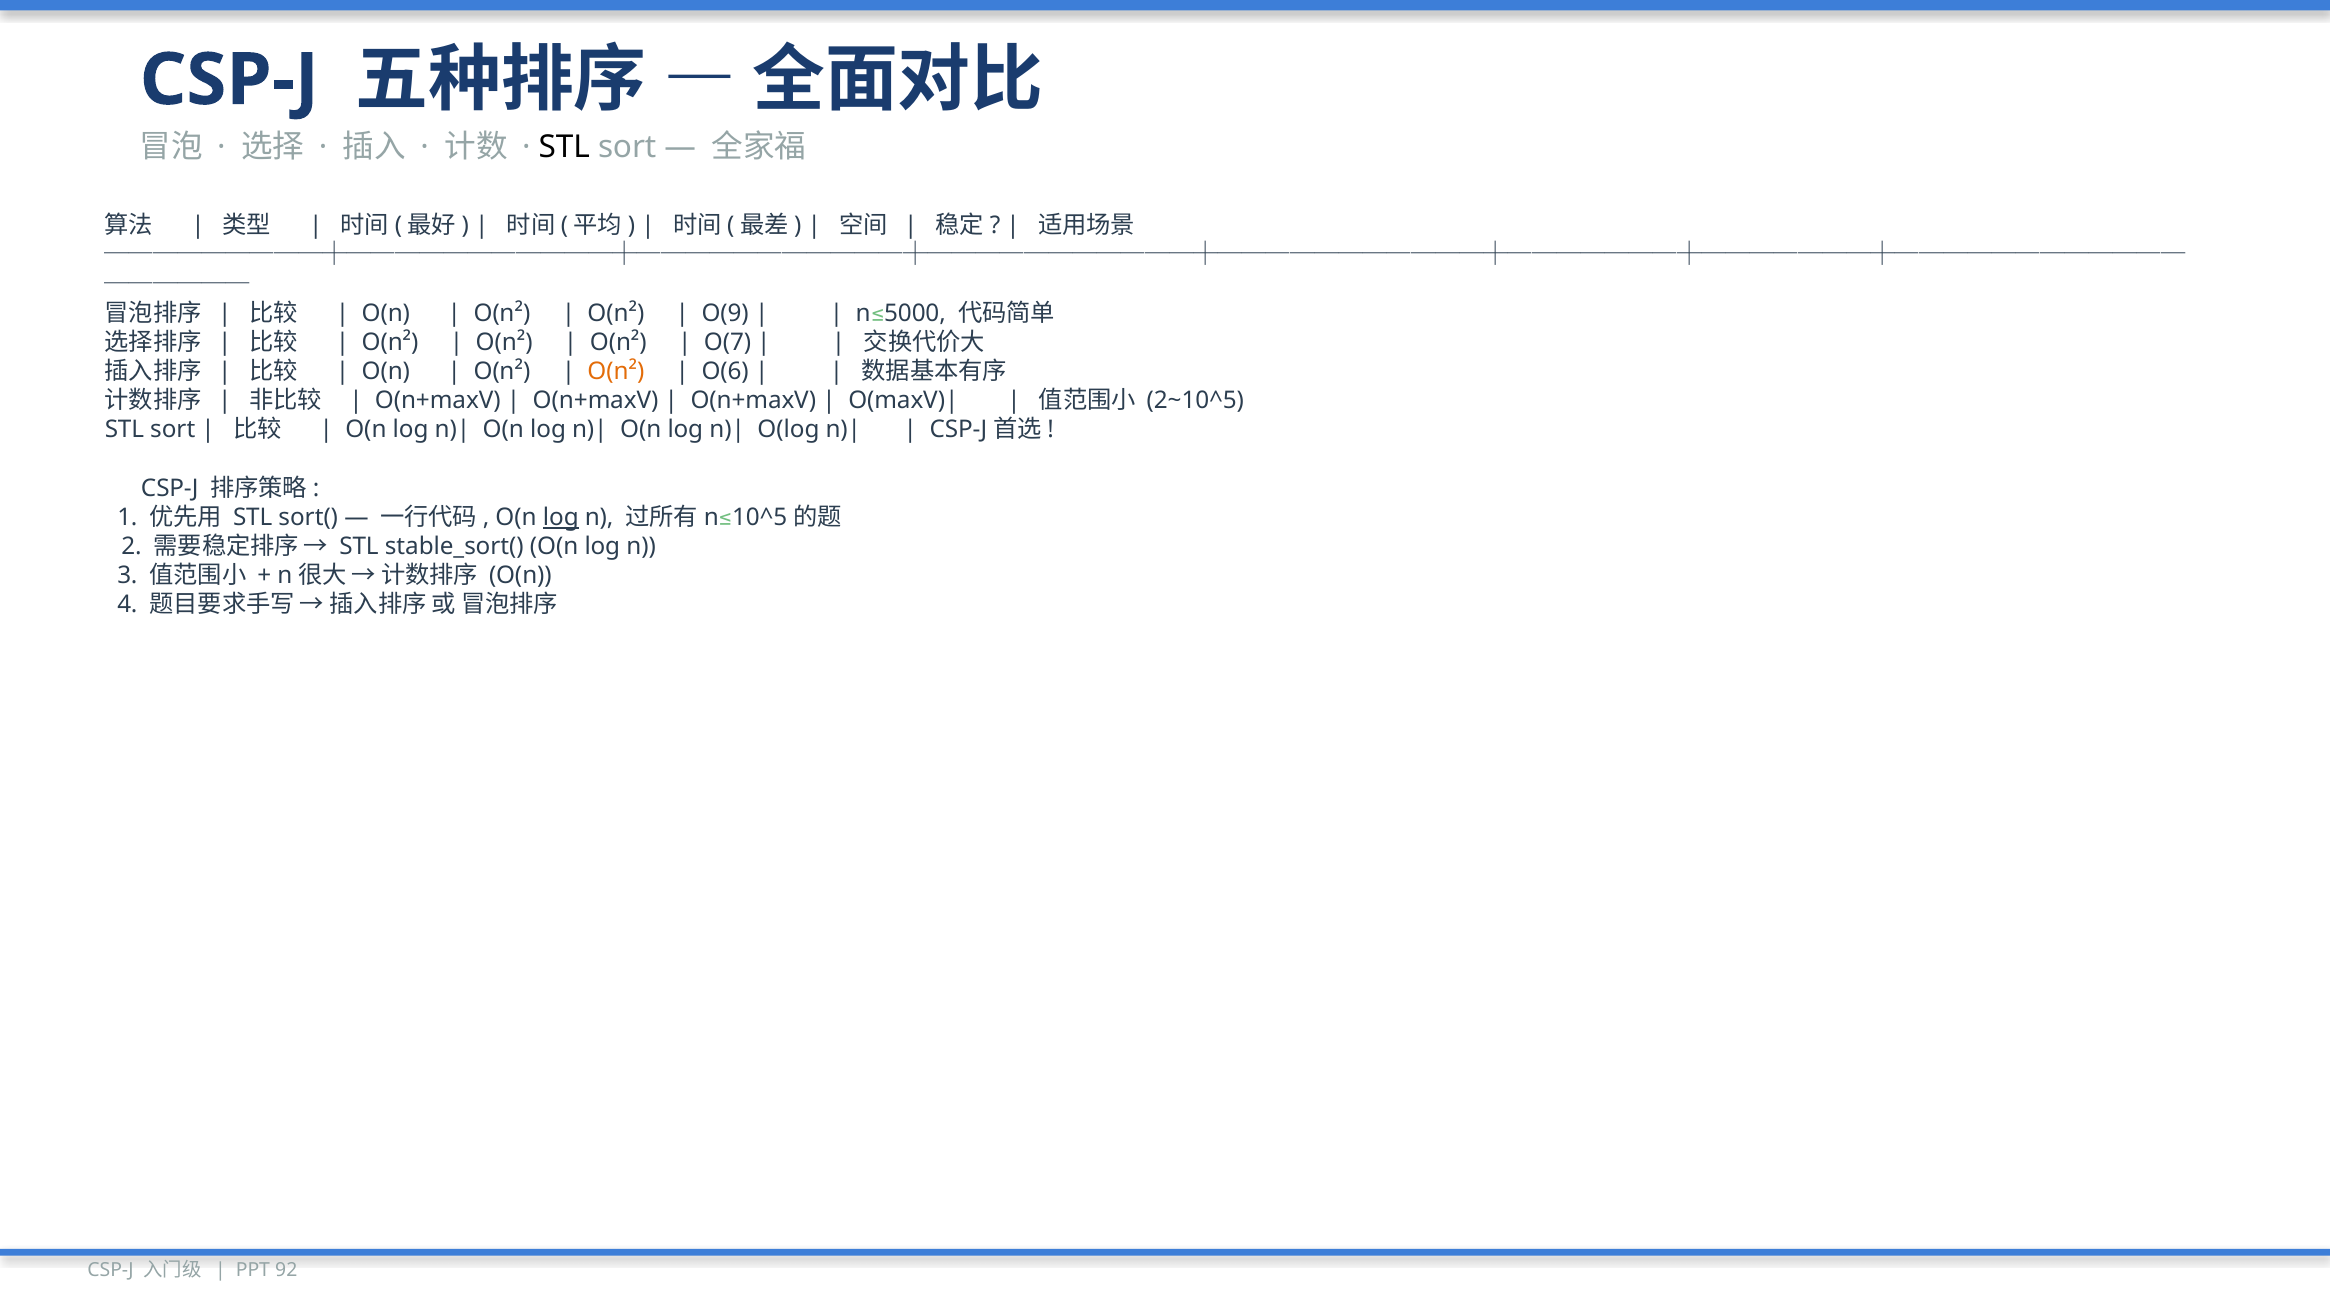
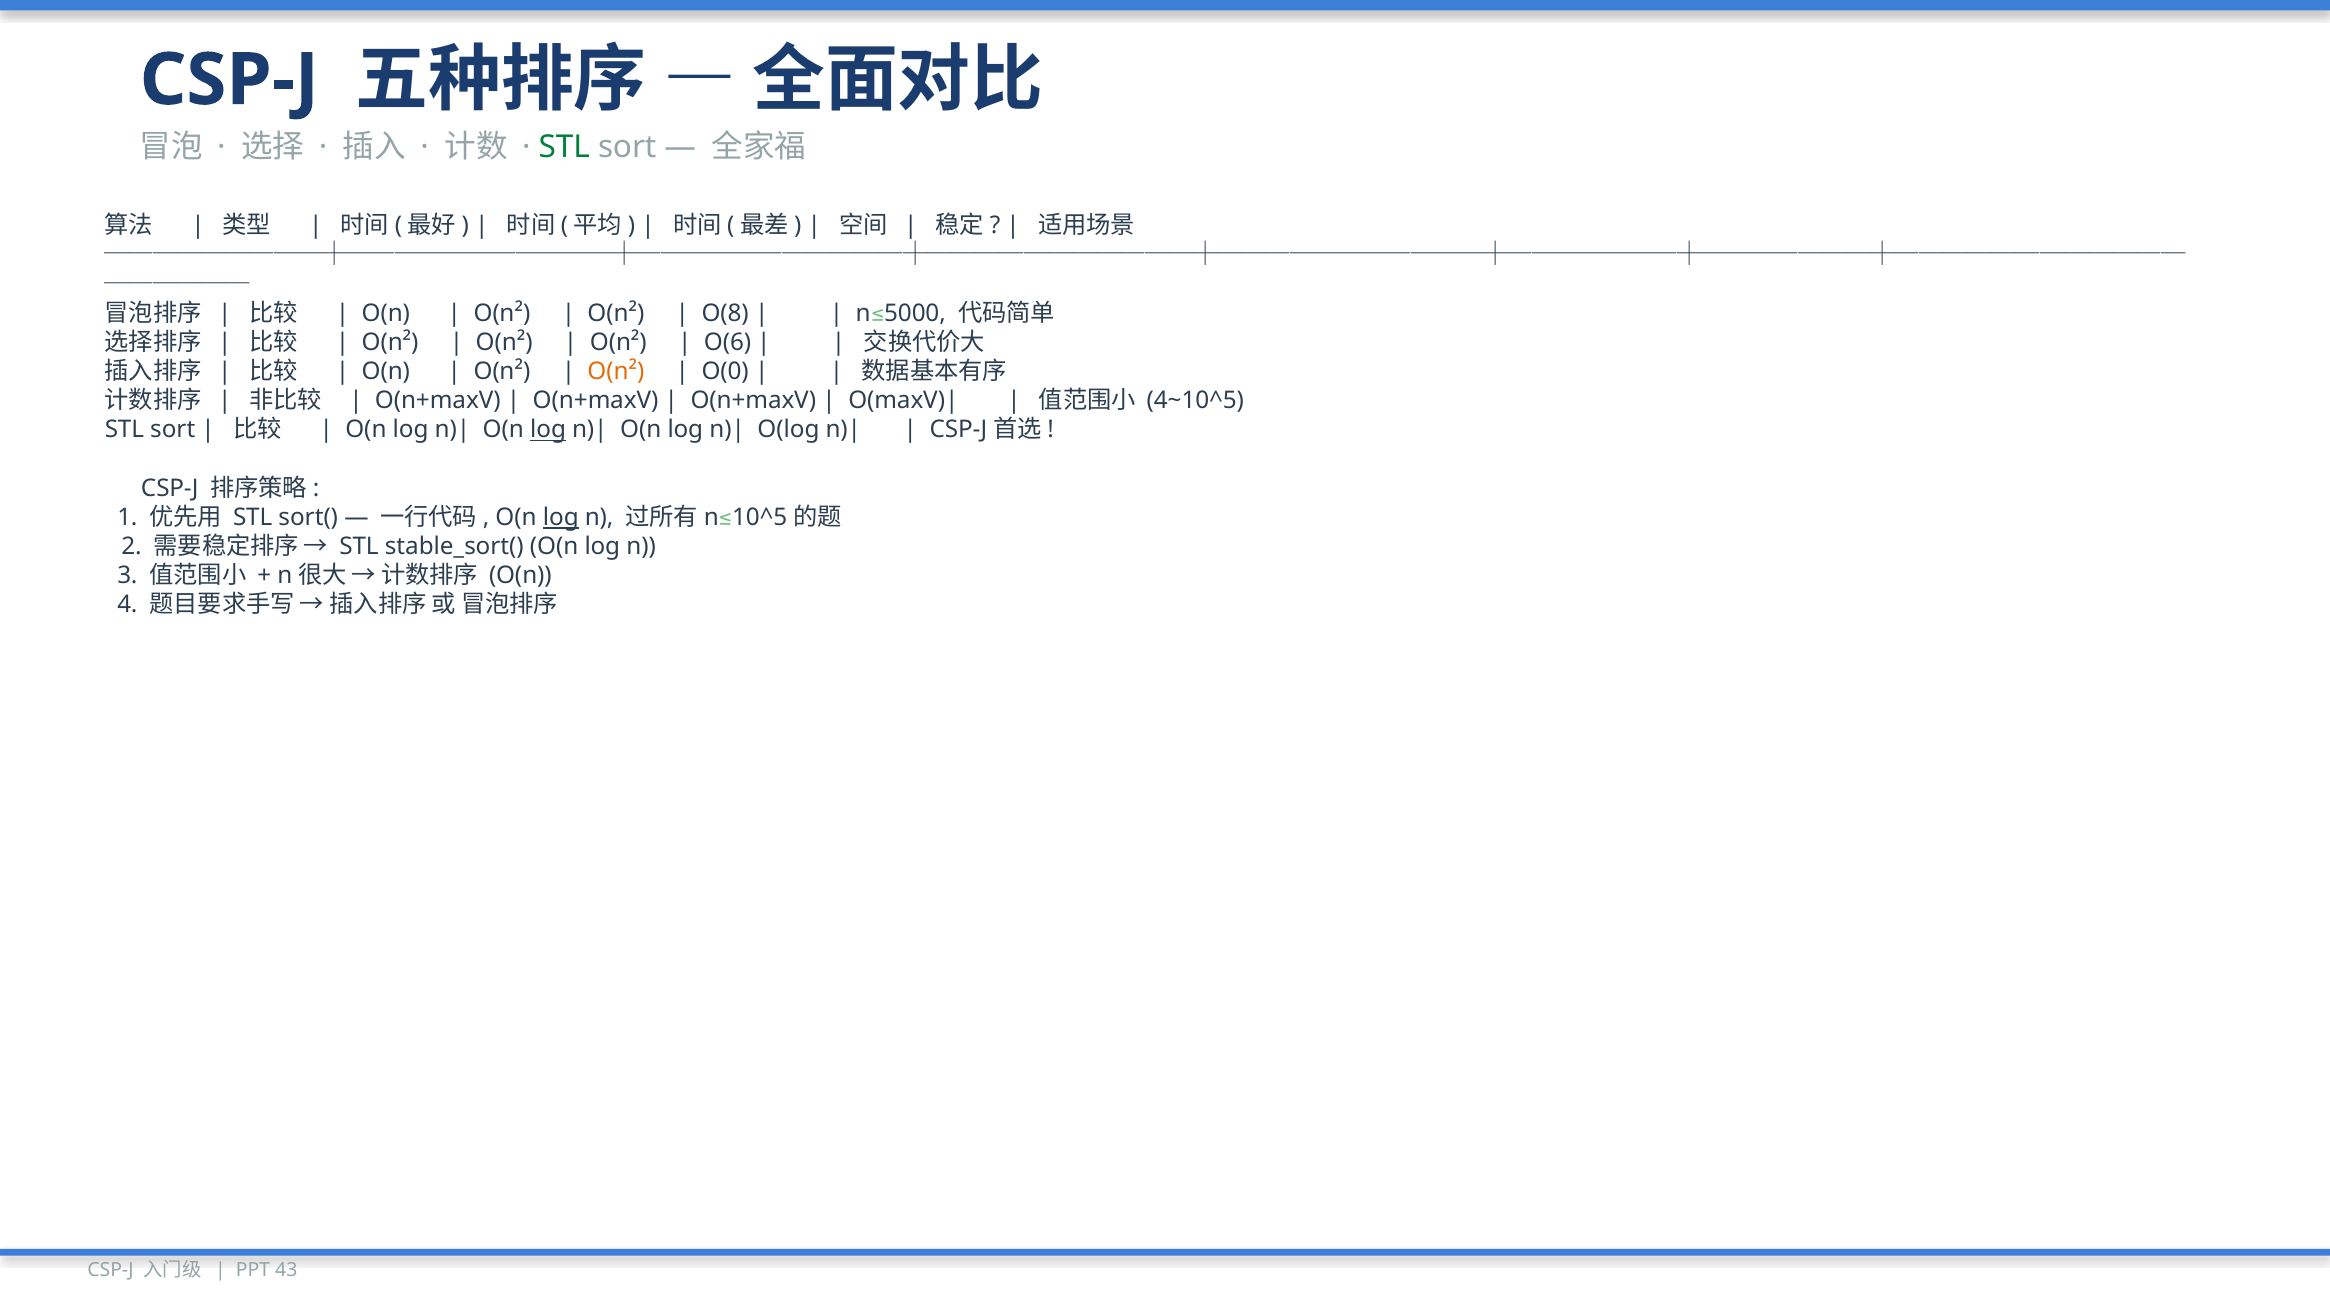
STL colour: black -> green (564, 147)
O(9: O(9 -> O(8 (725, 313)
O(7: O(7 -> O(6 (728, 343)
O(6: O(6 -> O(0 (725, 372)
2~10^5: 2~10^5 -> 4~10^5 (1195, 401)
log underline: none -> present (548, 430)
92: 92 -> 43 (286, 1271)
